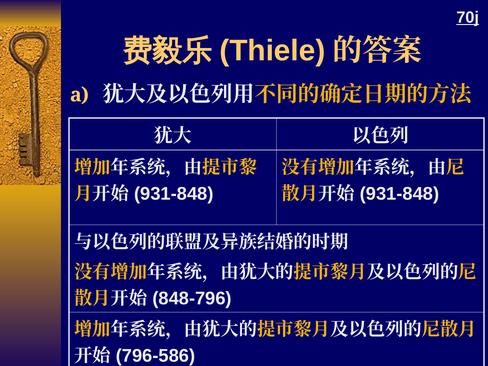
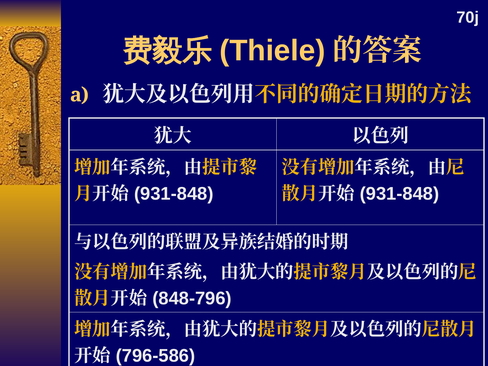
70j underline: present -> none (468, 17)
